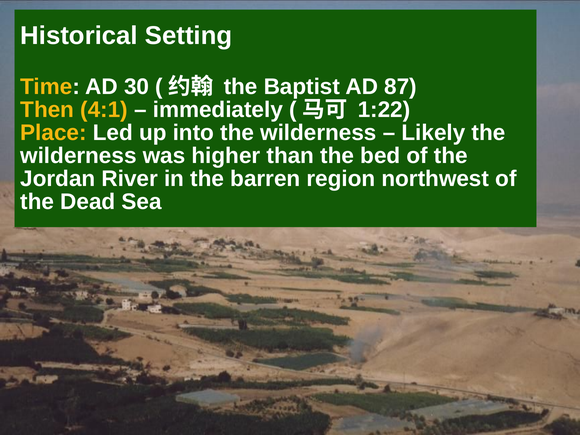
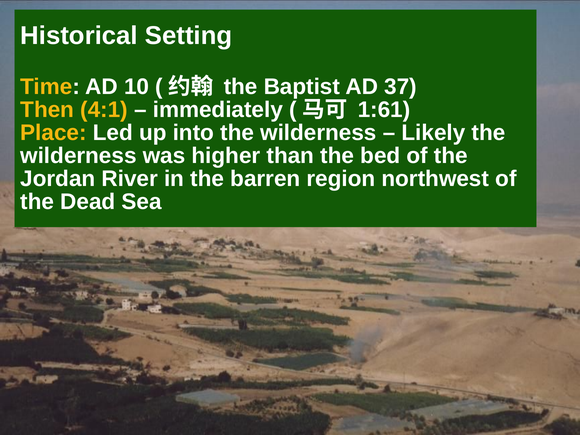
30: 30 -> 10 (137, 87)
87: 87 -> 37 (400, 87)
1:22: 1:22 -> 1:61 (384, 110)
